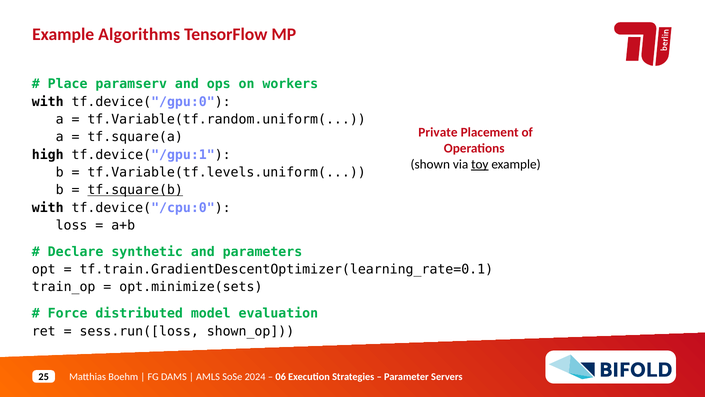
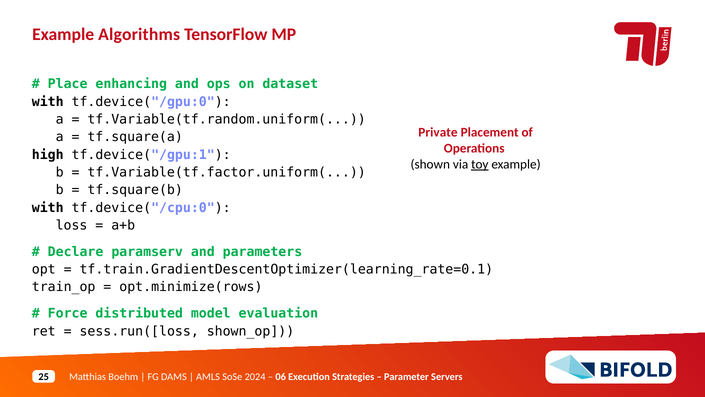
paramserv: paramserv -> enhancing (131, 84)
workers: workers -> dataset (290, 84)
tf.Variable(tf.levels.uniform(: tf.Variable(tf.levels.uniform( -> tf.Variable(tf.factor.uniform( (227, 172)
tf.square(b underline: present -> none (135, 190)
synthetic: synthetic -> paramserv (147, 252)
opt.minimize(sets: opt.minimize(sets -> opt.minimize(rows (191, 287)
